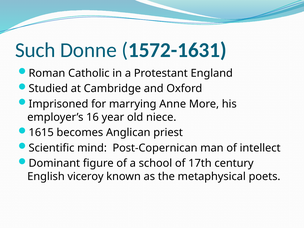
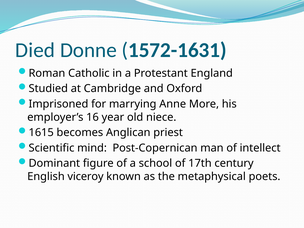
Such: Such -> Died (35, 50)
